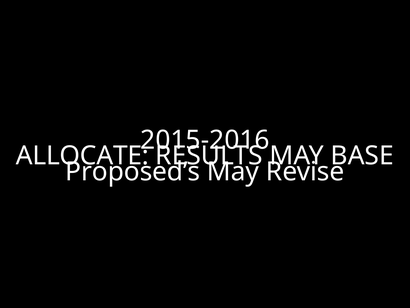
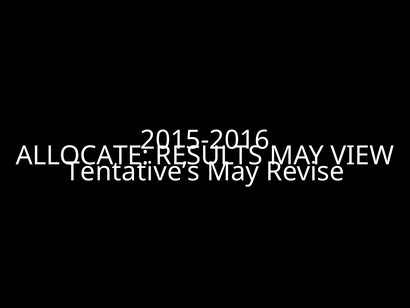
BASE: BASE -> VIEW (362, 156)
Proposed’s: Proposed’s -> Tentative’s (133, 171)
